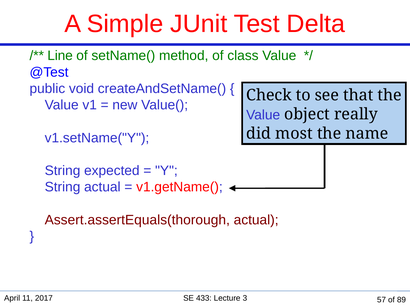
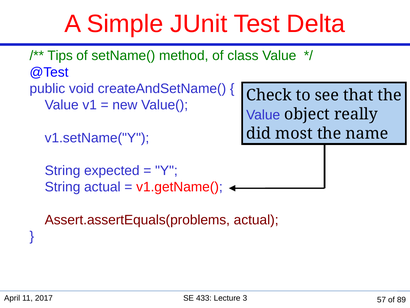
Line: Line -> Tips (60, 56)
Assert.assertEquals(thorough: Assert.assertEquals(thorough -> Assert.assertEquals(problems (137, 220)
